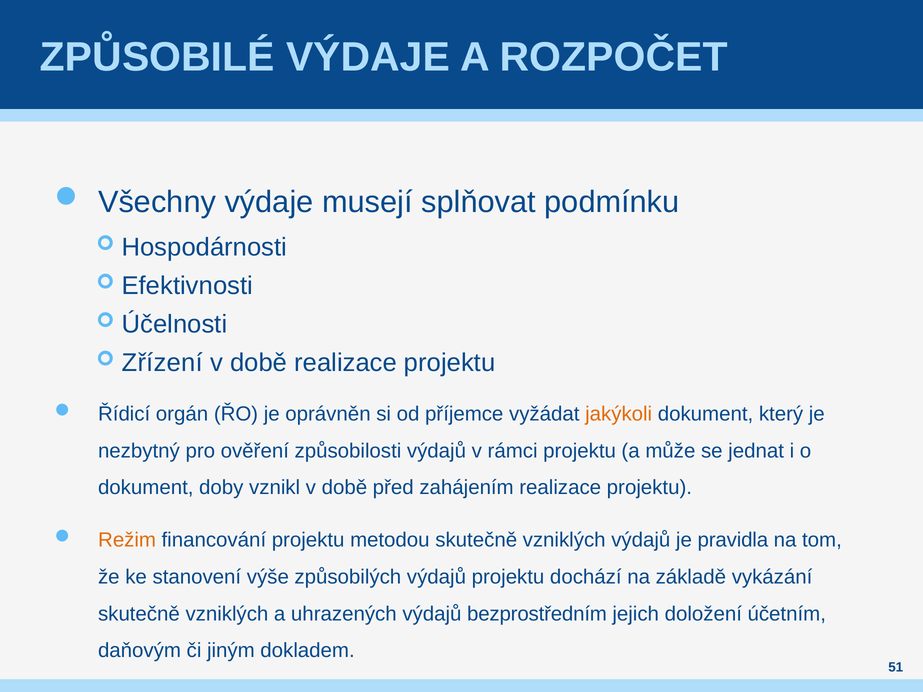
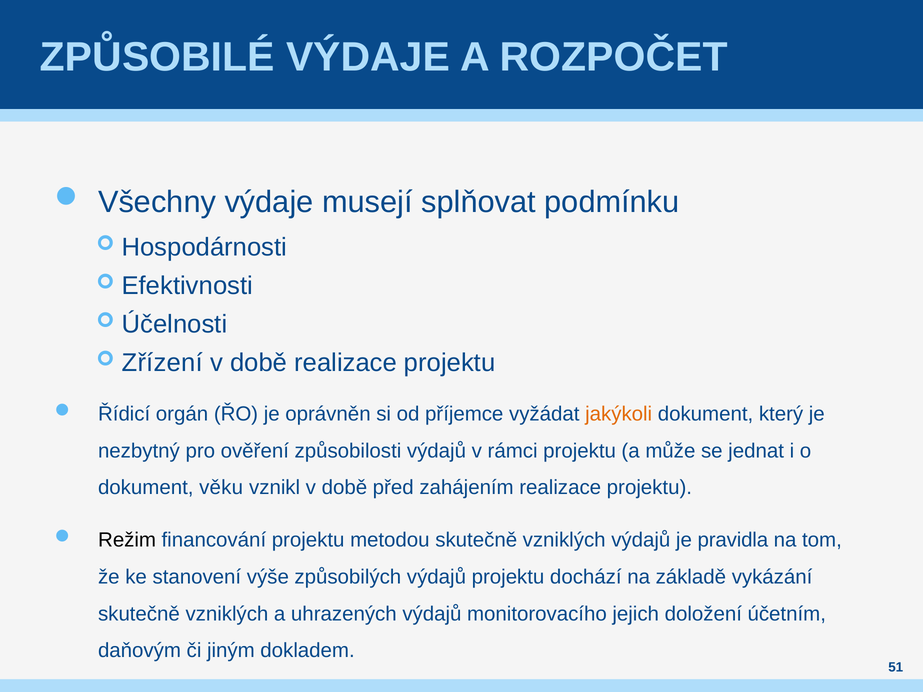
doby: doby -> věku (221, 488)
Režim colour: orange -> black (127, 540)
bezprostředním: bezprostředním -> monitorovacího (537, 614)
